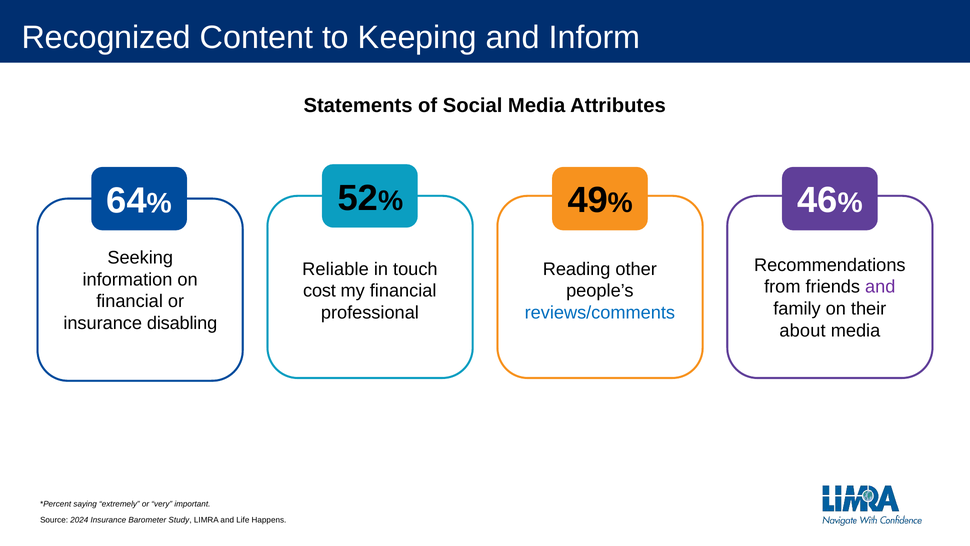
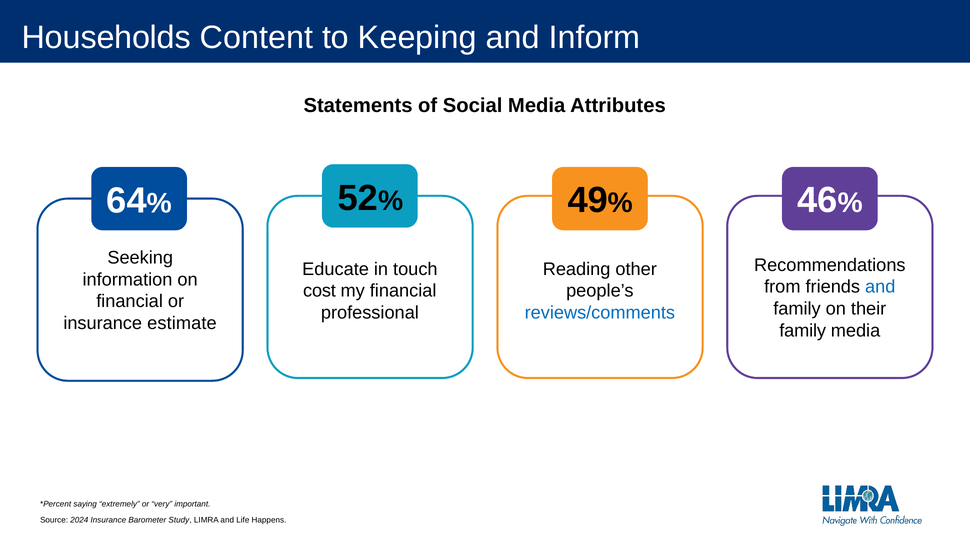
Recognized: Recognized -> Households (106, 38)
Reliable: Reliable -> Educate (336, 269)
and colour: purple -> blue (880, 287)
disabling: disabling -> estimate (182, 323)
about: about -> family (803, 330)
